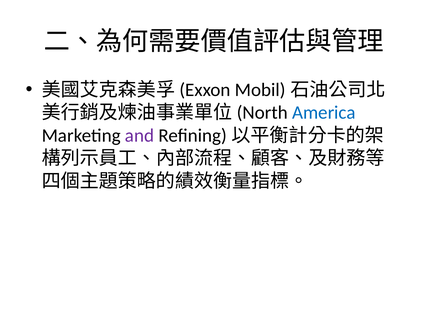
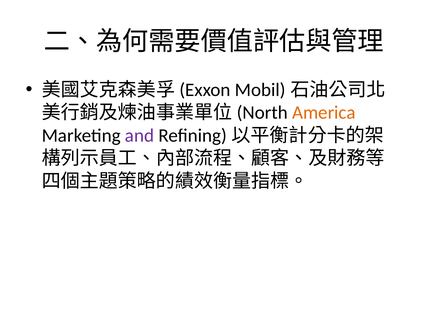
America colour: blue -> orange (324, 113)
